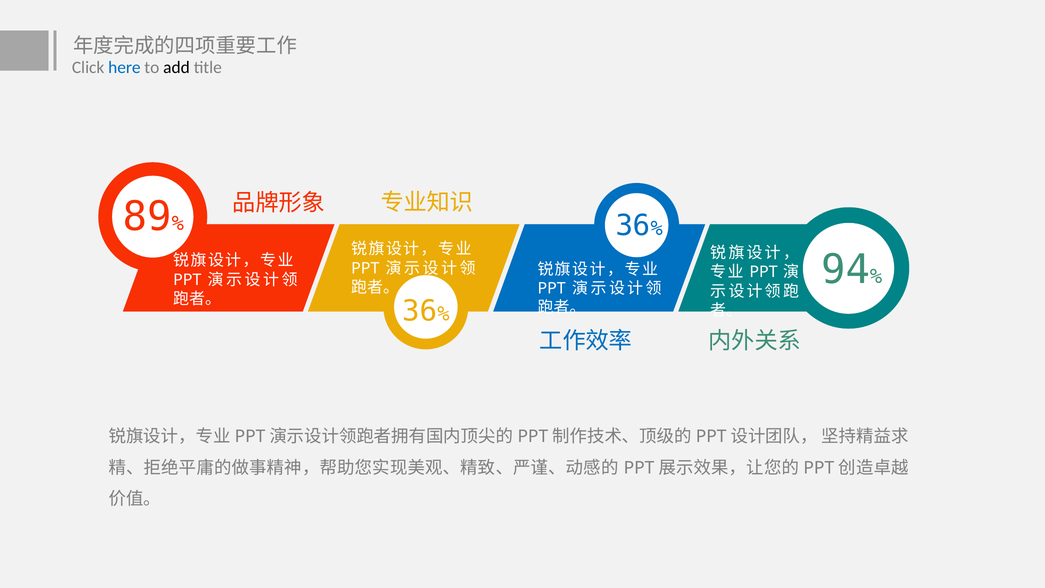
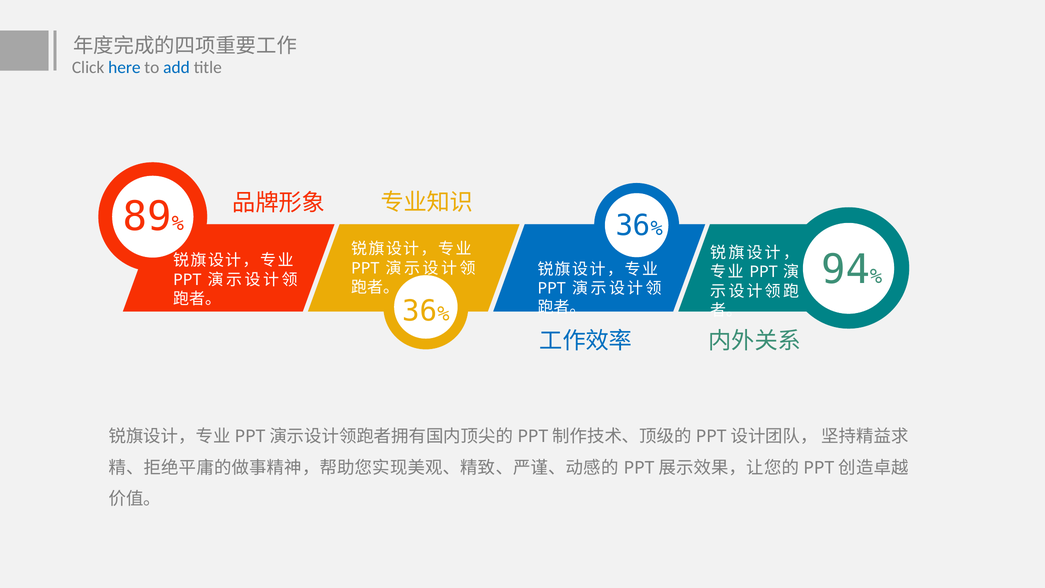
add colour: black -> blue (177, 67)
